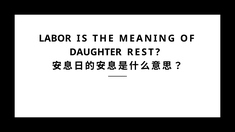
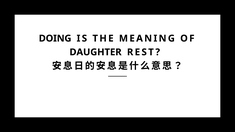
LABOR: LABOR -> DOING (55, 38)
